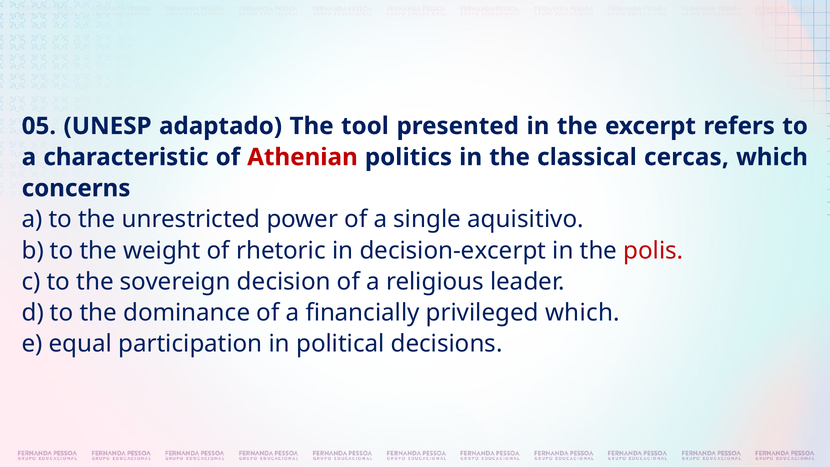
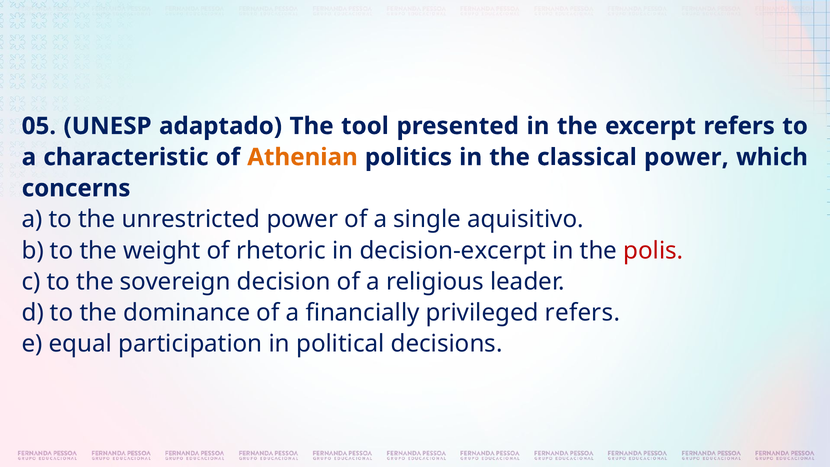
Athenian colour: red -> orange (303, 157)
classical cercas: cercas -> power (686, 157)
privileged which: which -> refers (582, 313)
